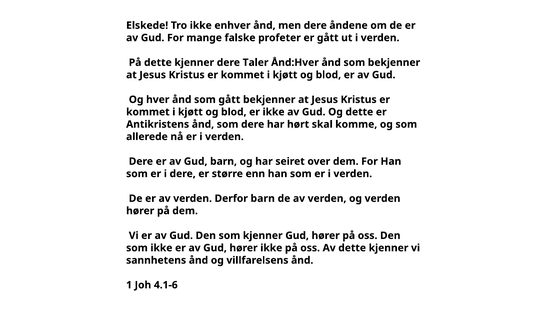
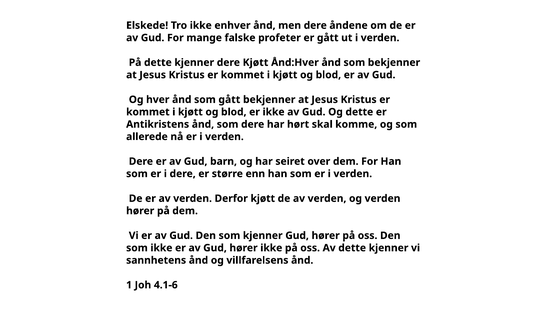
dere Taler: Taler -> Kjøtt (255, 62)
Derfor barn: barn -> kjøtt (263, 198)
